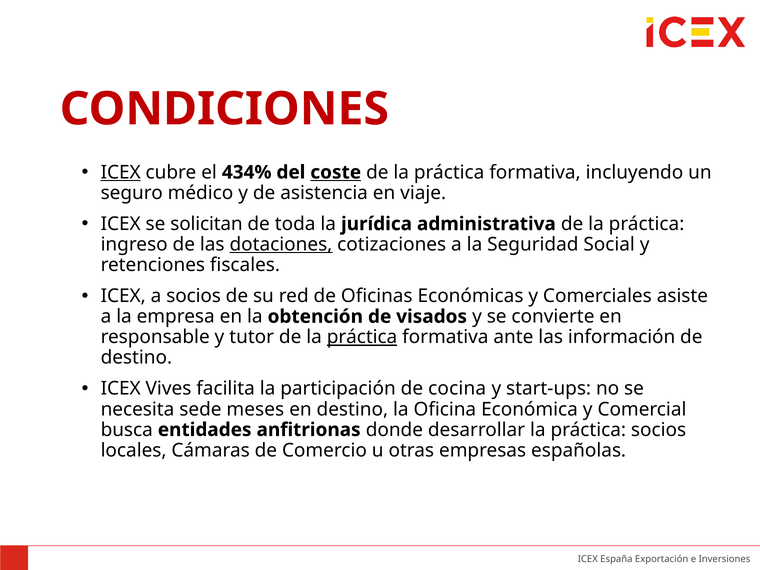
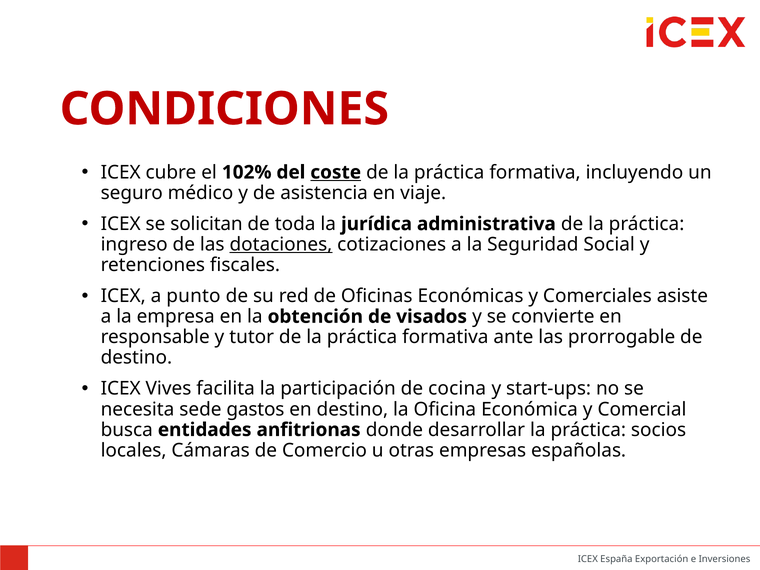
ICEX underline: present -> none (121, 172)
434%: 434% -> 102% (247, 172)
a socios: socios -> punto (193, 296)
práctica underline: present -> none (362, 337)
información: información -> prorrogable (622, 337)
meses: meses -> gastos (255, 409)
